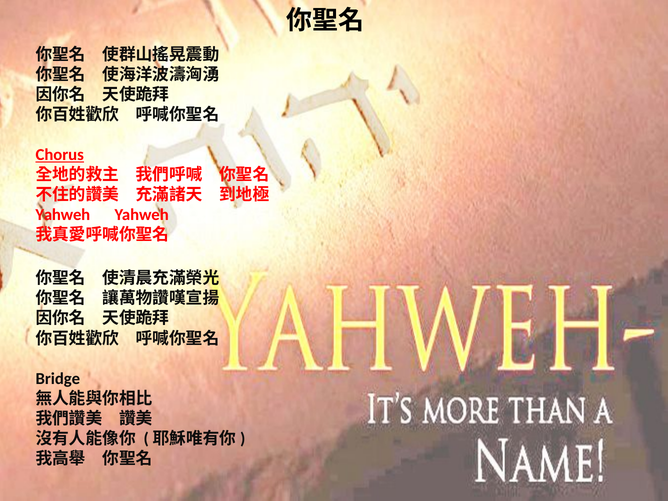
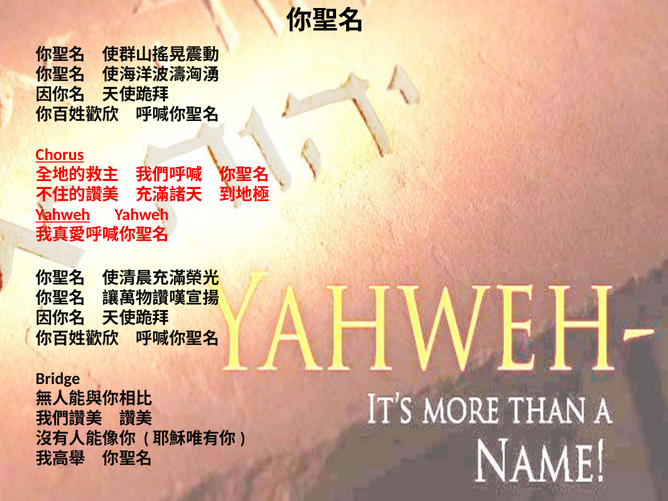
Yahweh underline: none -> present (63, 215)
